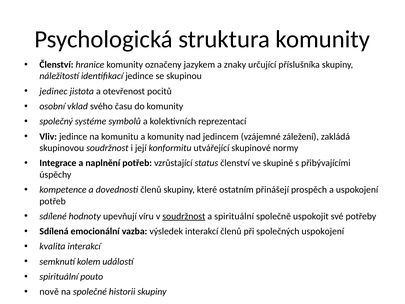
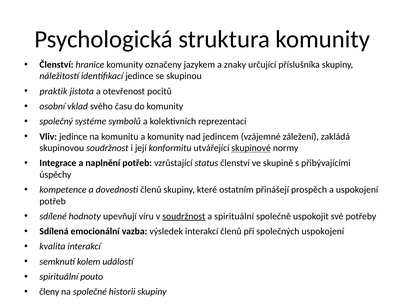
jedinec: jedinec -> praktik (54, 91)
skupinové underline: none -> present (251, 148)
nově: nově -> členy (49, 292)
